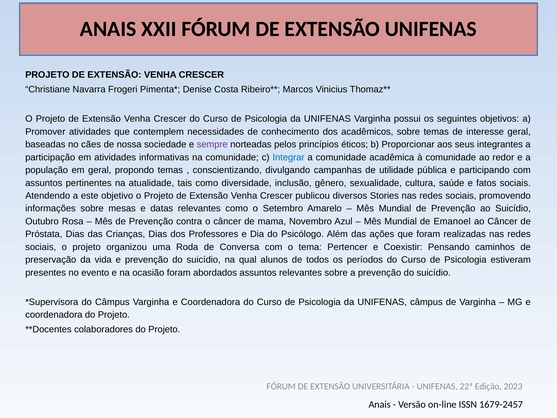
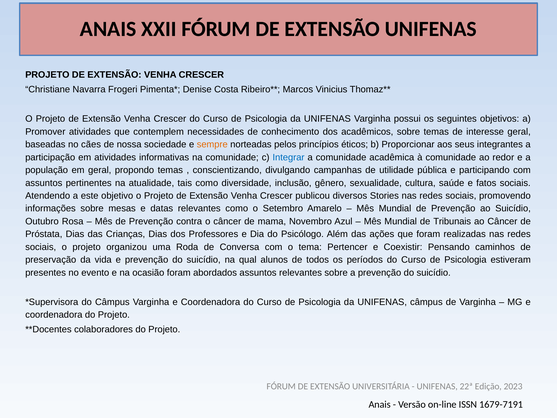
sempre colour: purple -> orange (212, 144)
Emanoel: Emanoel -> Tribunais (452, 221)
1679-2457: 1679-2457 -> 1679-7191 (501, 404)
